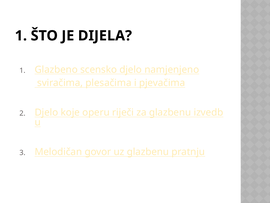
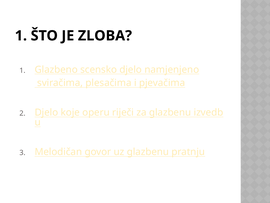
DIJELA: DIJELA -> ZLOBA (105, 36)
